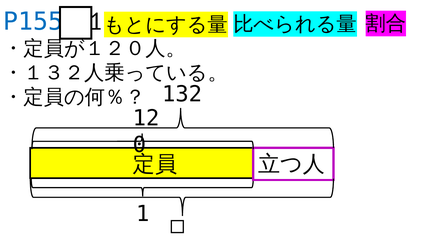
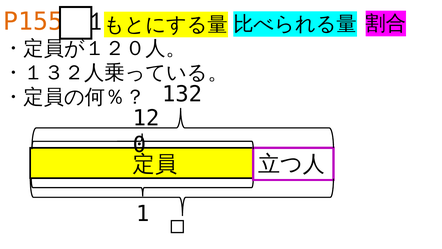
P155 colour: blue -> orange (33, 22)
